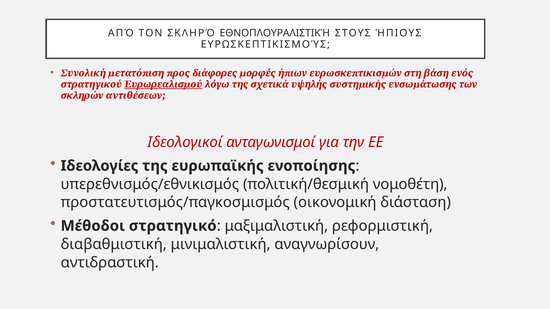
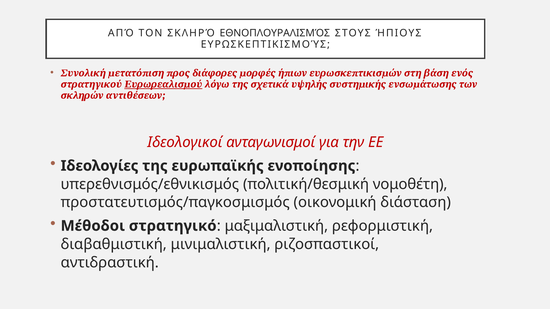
ΕΘΝΟΠΛΟΥΡΑΛΙΣΤΙΚΉ: ΕΘΝΟΠΛΟΥΡΑΛΙΣΤΙΚΉ -> ΕΘΝΟΠΛΟΥΡΑΛΙΣΜΌΣ (275, 33)
αναγνωρίσουν: αναγνωρίσουν -> ριζοσπαστικοί (327, 244)
